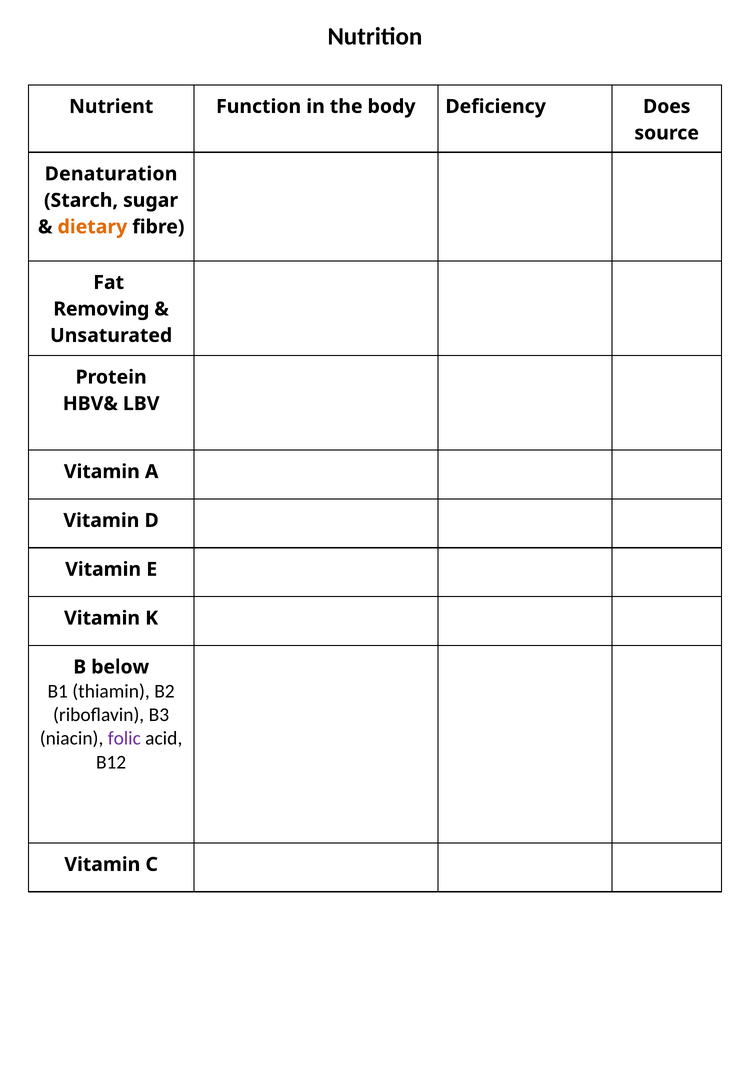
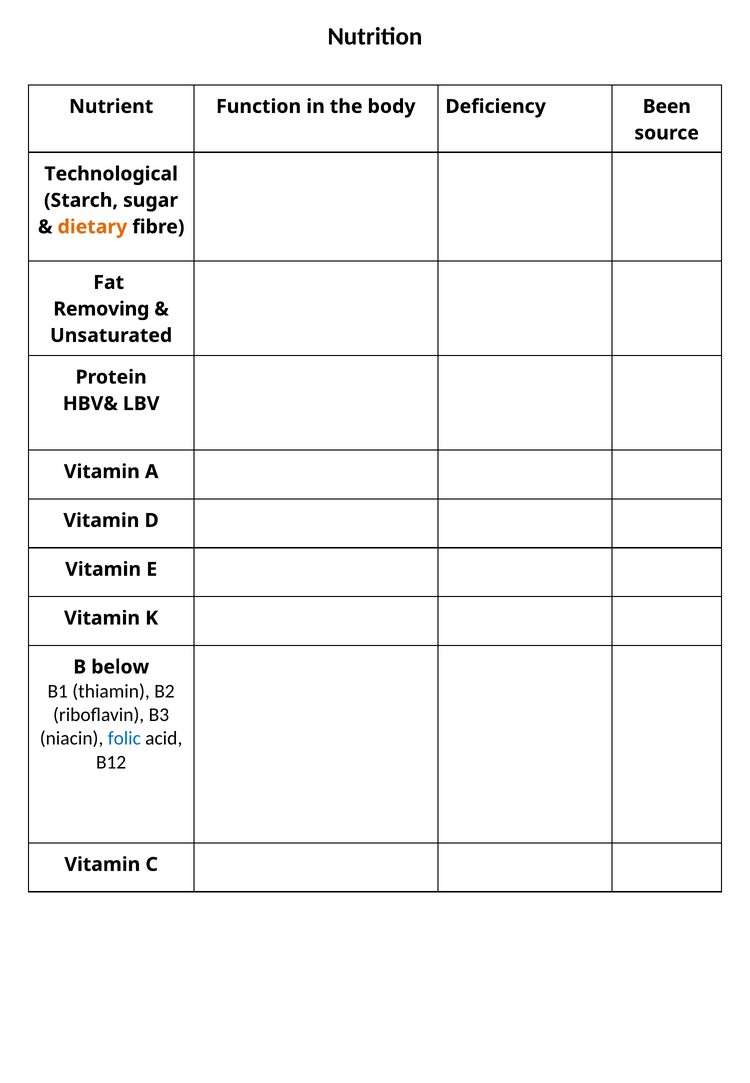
Does: Does -> Been (667, 107)
Denaturation: Denaturation -> Technological (111, 174)
folic colour: purple -> blue (124, 739)
